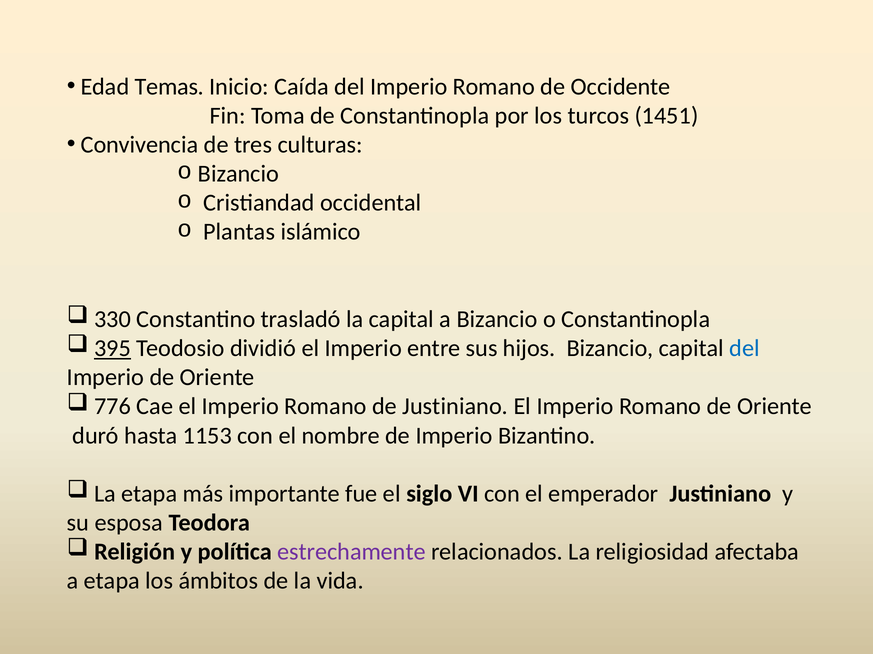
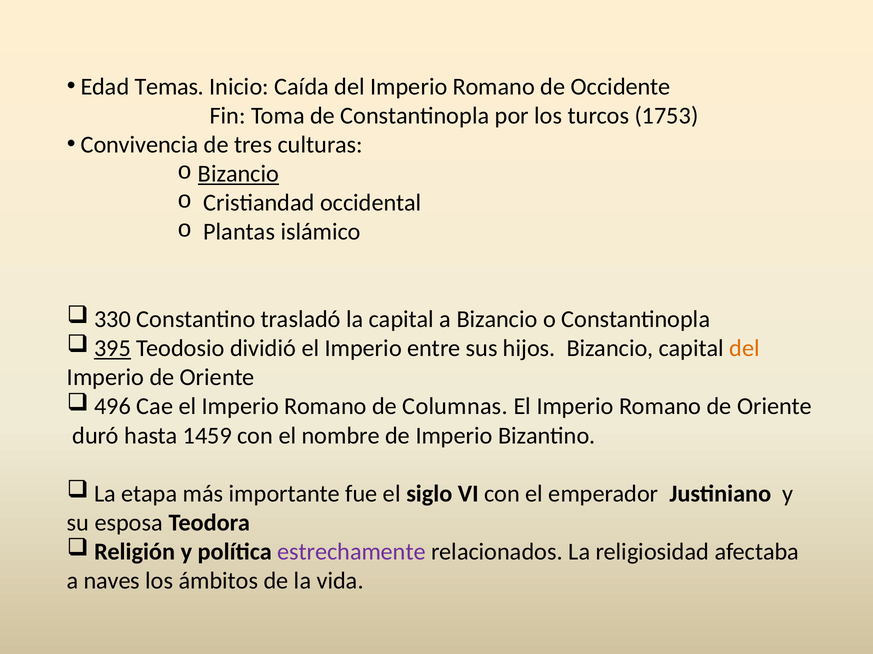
1451: 1451 -> 1753 (666, 116)
Bizancio underline: none -> present (238, 174)
del colour: blue -> orange (744, 349)
776: 776 -> 496 (113, 407)
de Justiniano: Justiniano -> Columnas (455, 407)
1153: 1153 -> 1459 (207, 436)
a etapa: etapa -> naves (112, 582)
